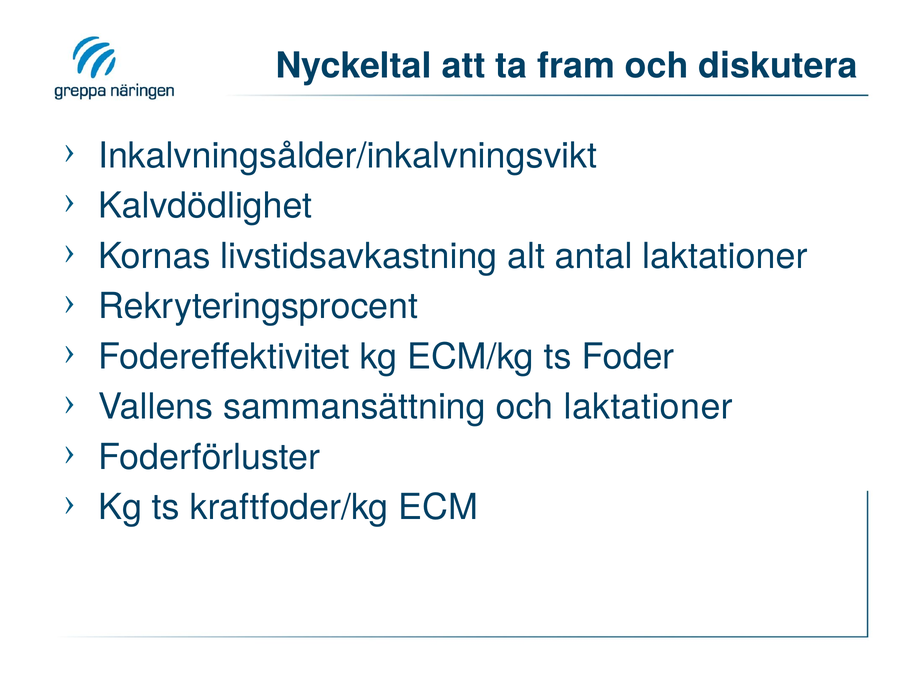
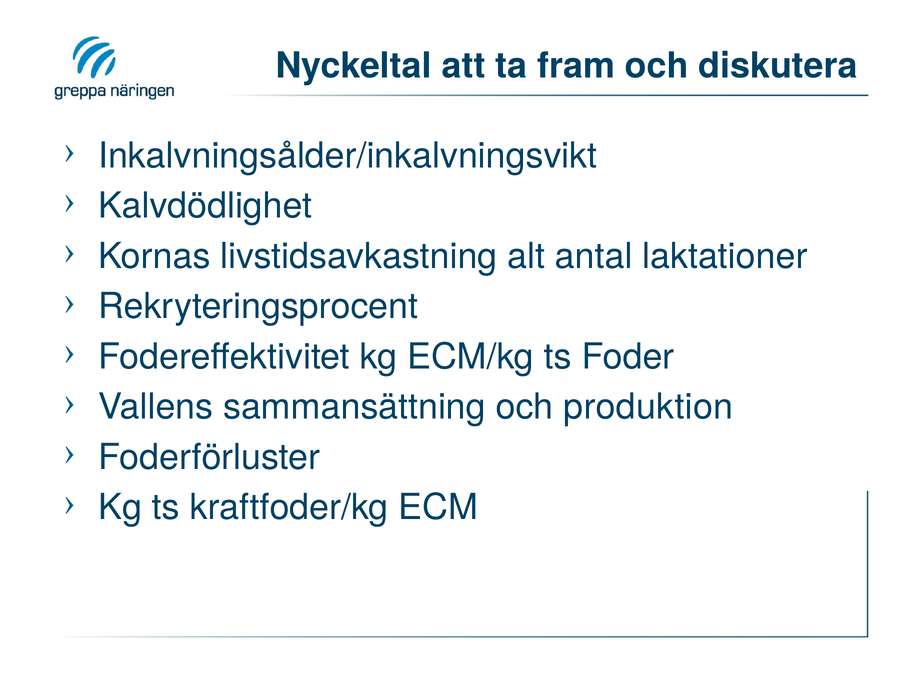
och laktationer: laktationer -> produktion (648, 407)
